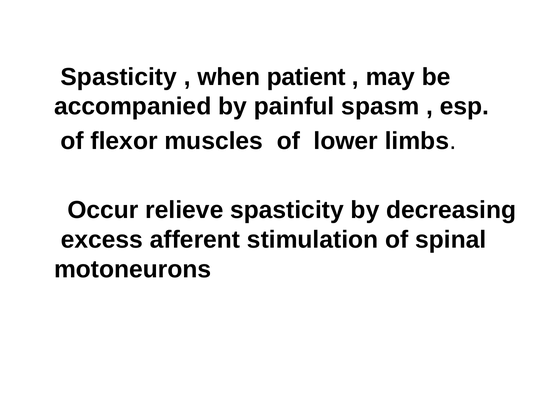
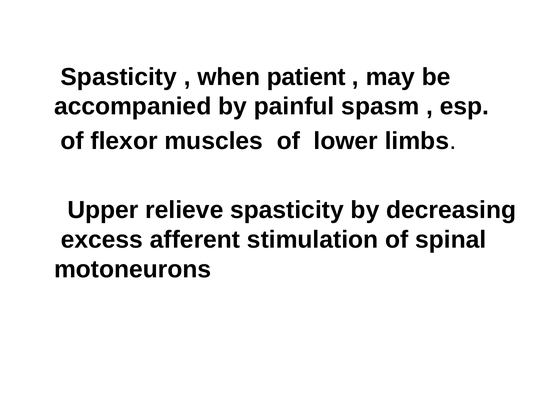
Occur: Occur -> Upper (103, 210)
